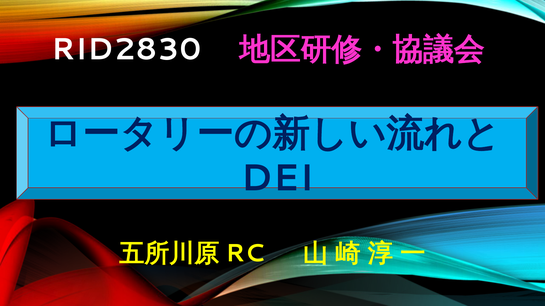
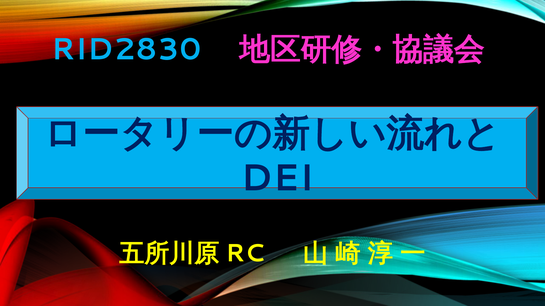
RID2830 colour: white -> light blue (126, 49)
